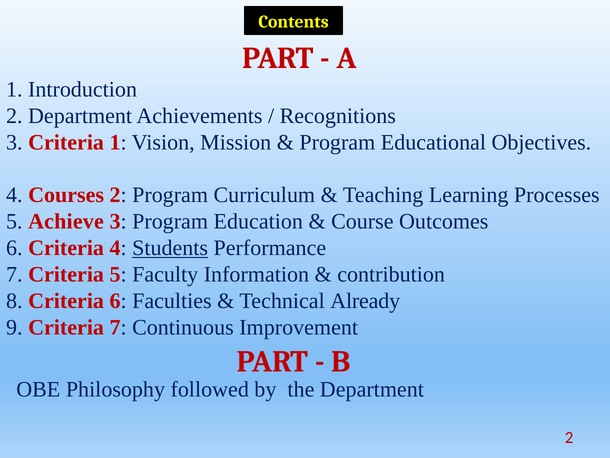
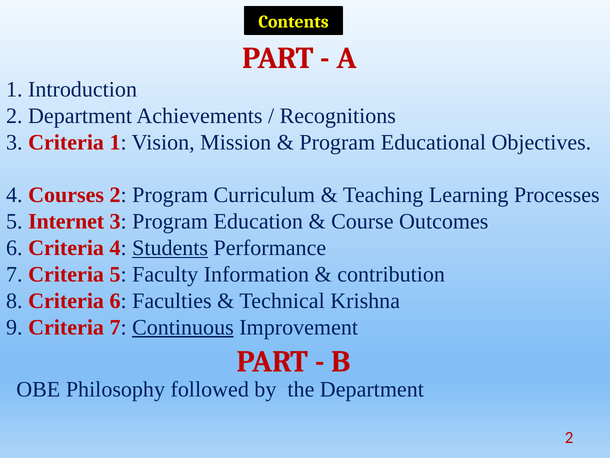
Achieve: Achieve -> Internet (66, 221)
Already: Already -> Krishna (365, 301)
Continuous underline: none -> present (183, 327)
